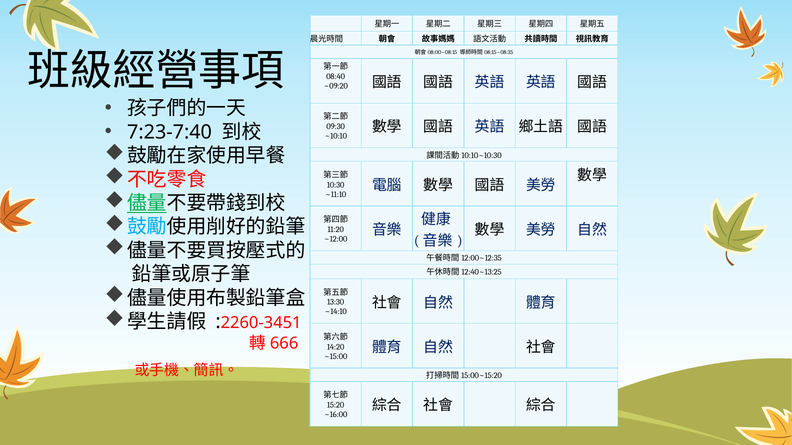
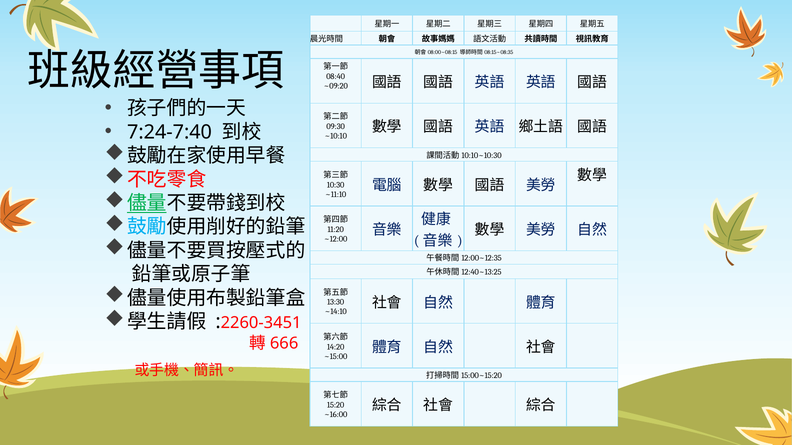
7:23-7:40: 7:23-7:40 -> 7:24-7:40 (170, 132)
